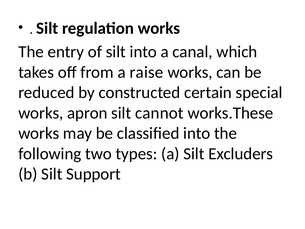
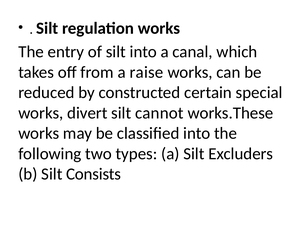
apron: apron -> divert (87, 113)
Support: Support -> Consists (94, 174)
